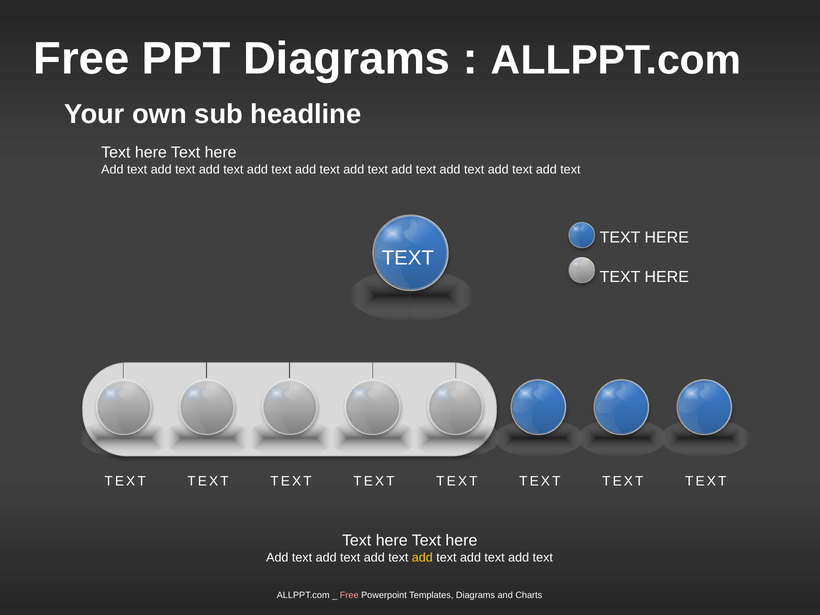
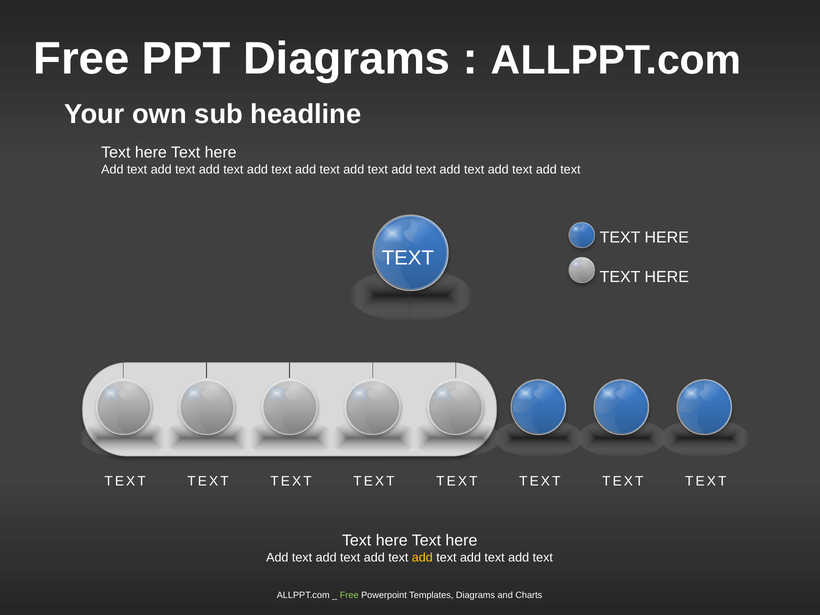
Free colour: pink -> light green (349, 595)
